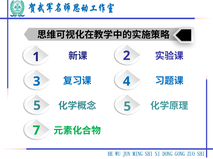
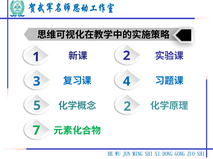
5: 5 -> 2 (127, 107)
